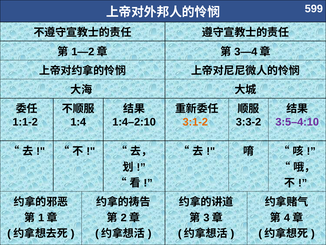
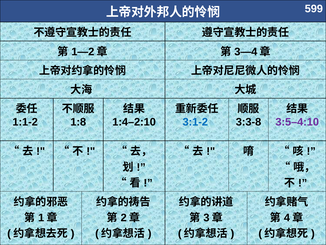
1:4: 1:4 -> 1:8 (78, 122)
3:1-2 colour: orange -> blue (195, 122)
3:3-2: 3:3-2 -> 3:3-8 (248, 122)
